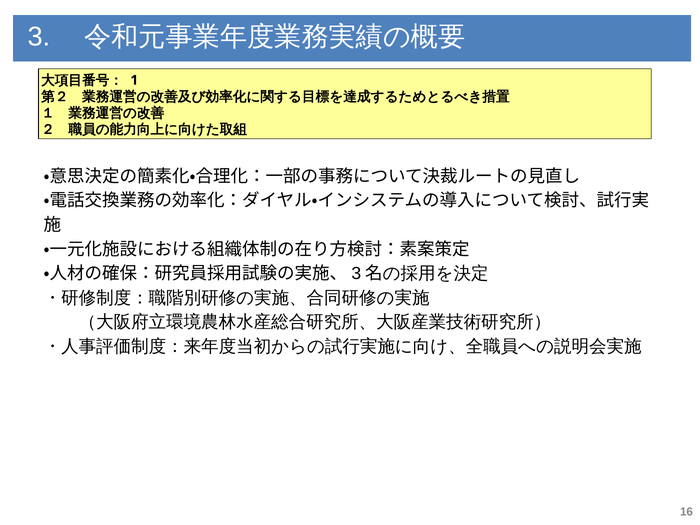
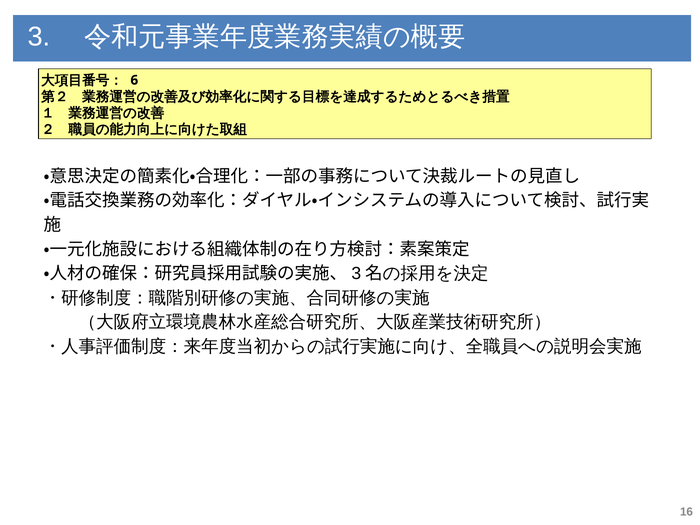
1: 1 -> 6 (134, 80)
